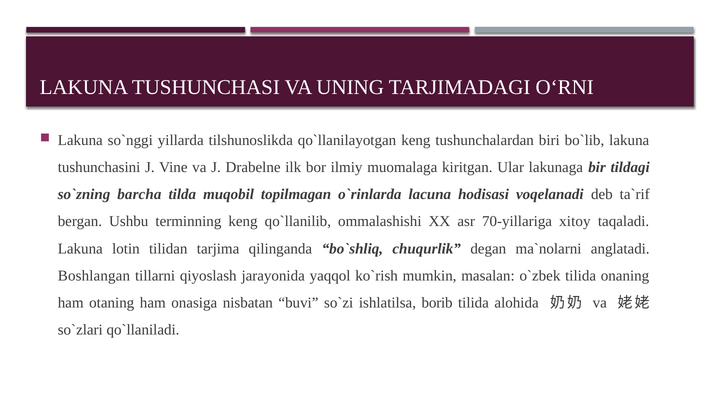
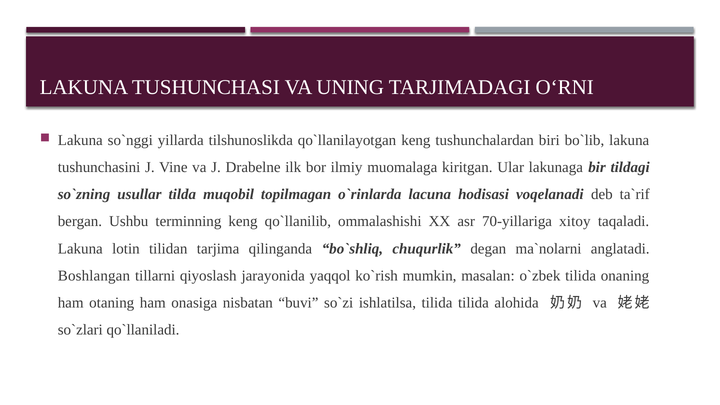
barcha: barcha -> usullar (139, 194)
ishlatilsa borib: borib -> tilida (437, 303)
